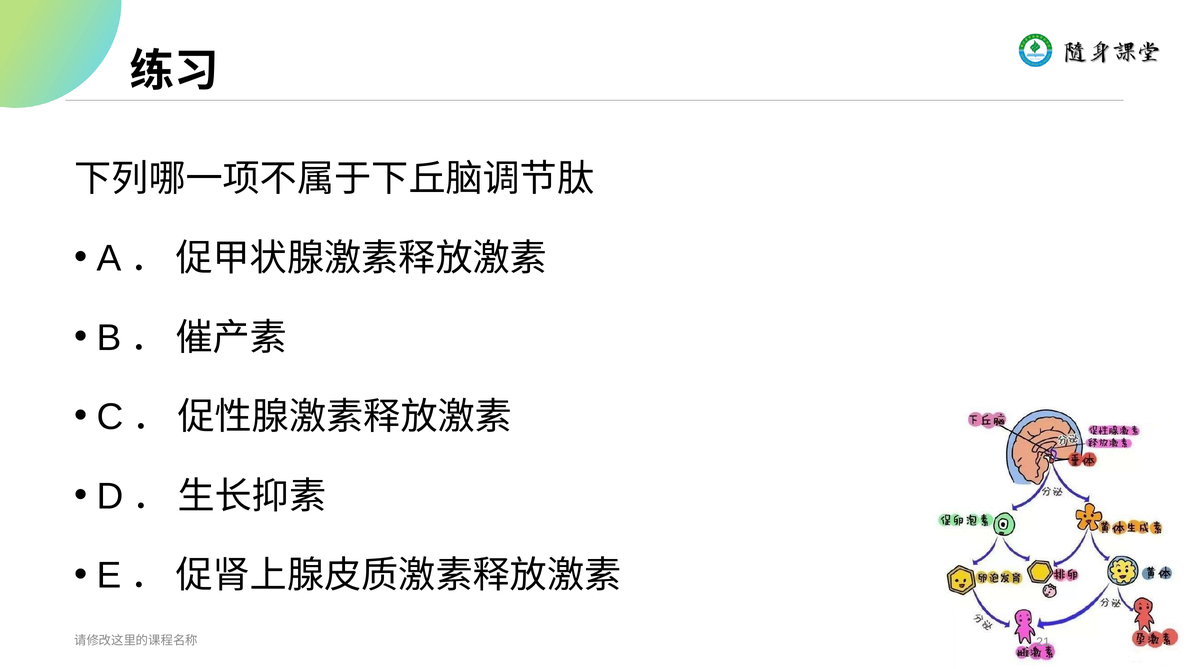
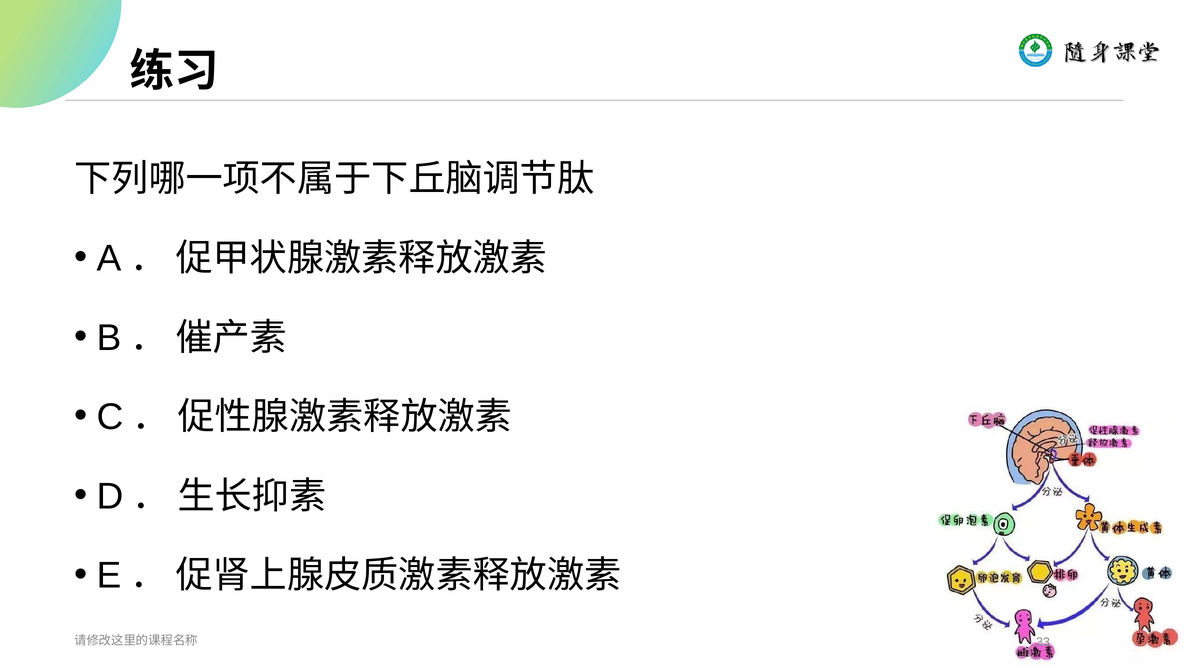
21: 21 -> 33 (1043, 642)
